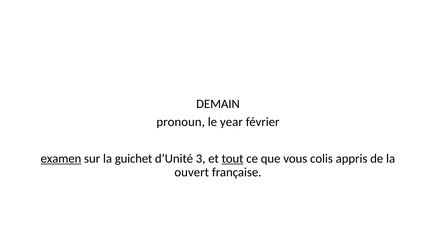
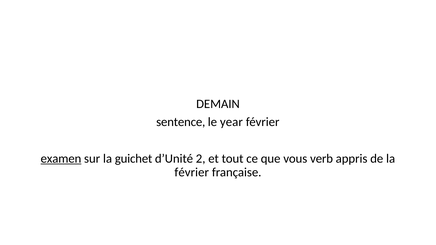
pronoun: pronoun -> sentence (181, 122)
3: 3 -> 2 (201, 159)
tout underline: present -> none (233, 159)
colis: colis -> verb (322, 159)
ouvert: ouvert -> février (192, 173)
